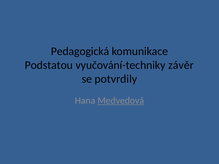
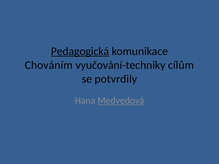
Pedagogická underline: none -> present (80, 51)
Podstatou: Podstatou -> Chováním (49, 65)
závěr: závěr -> cílům (181, 65)
